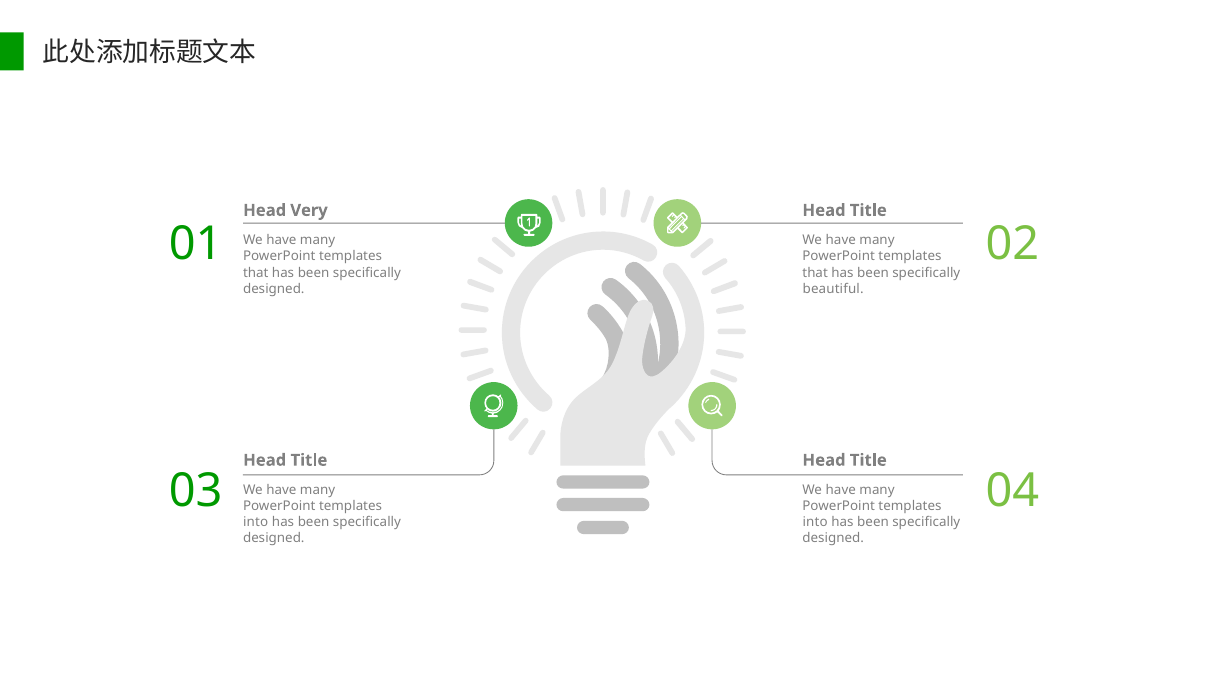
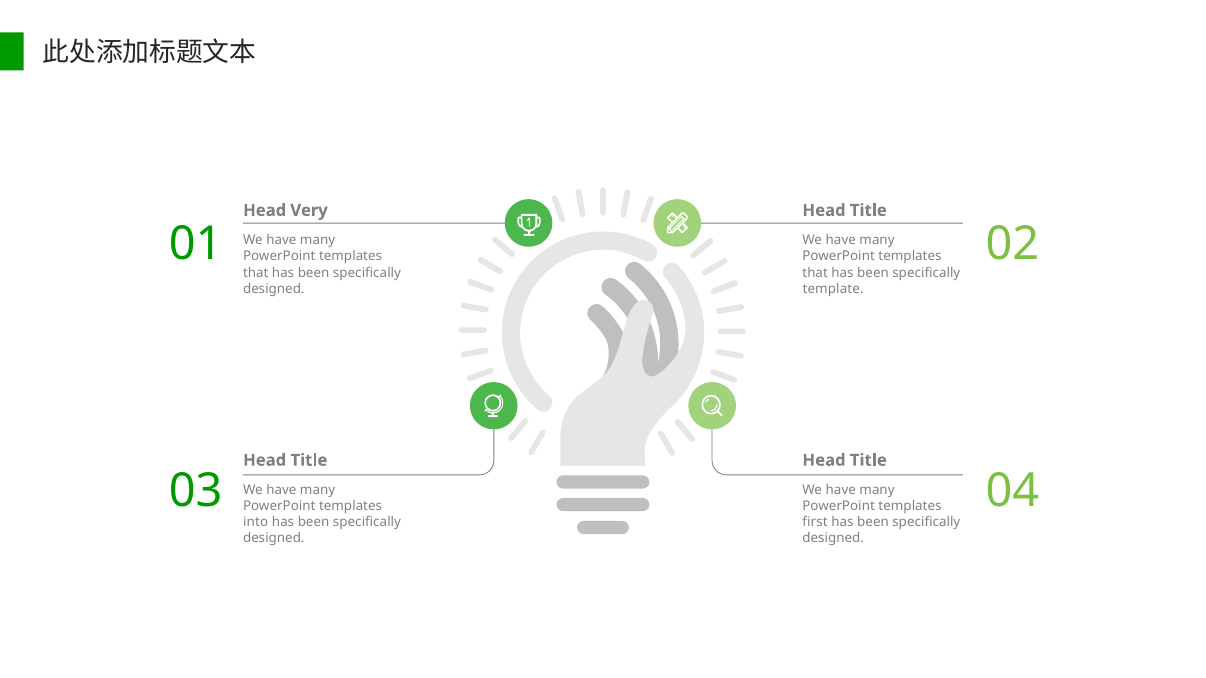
beautiful: beautiful -> template (833, 289)
into: into -> first (815, 523)
